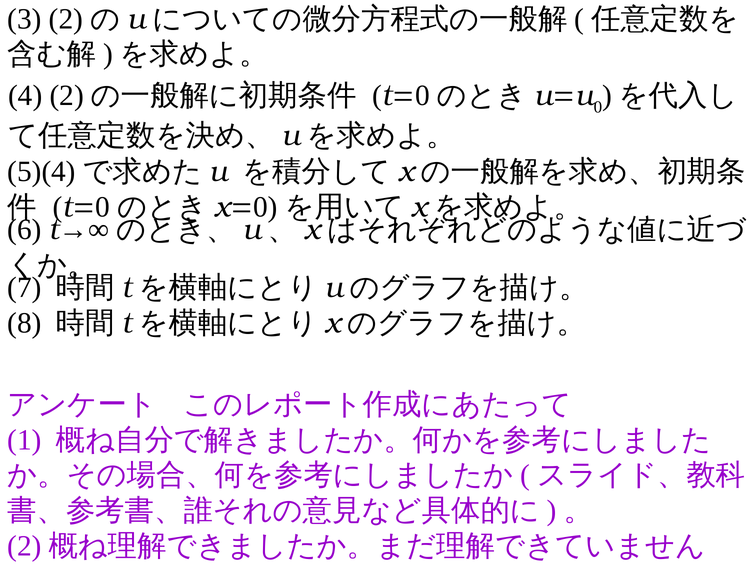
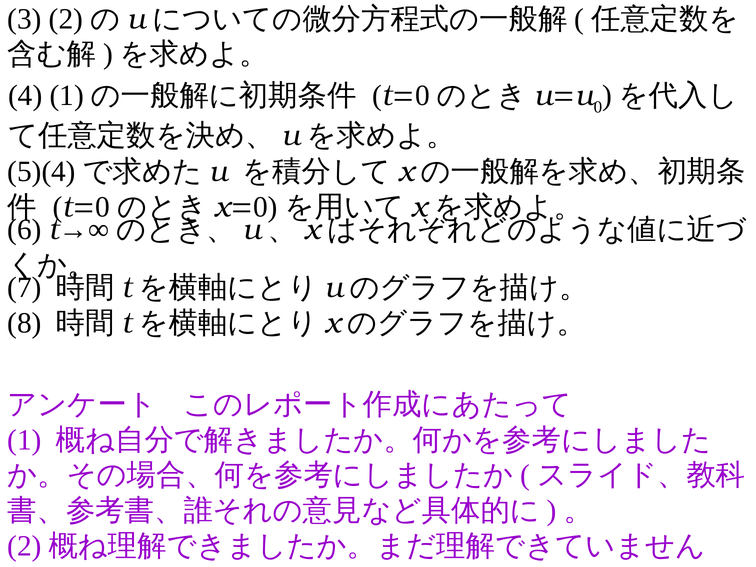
4 2: 2 -> 1 (67, 96)
